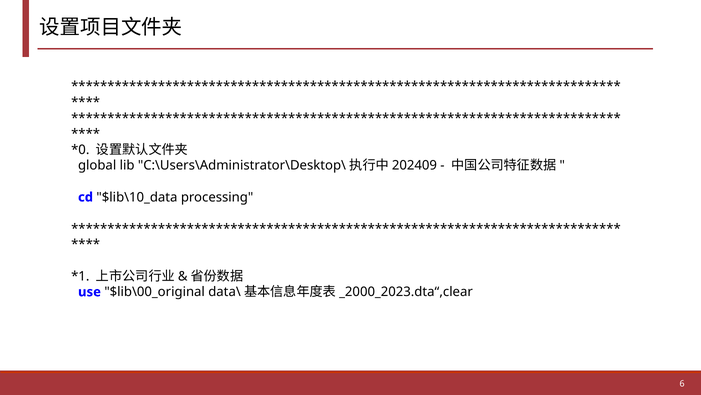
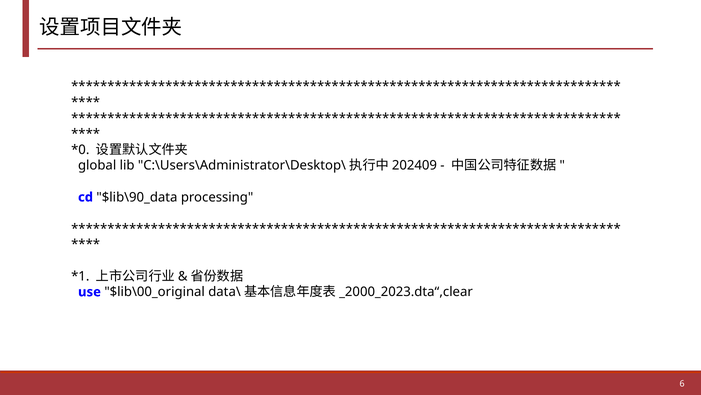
$lib\10_data: $lib\10_data -> $lib\90_data (137, 197)
